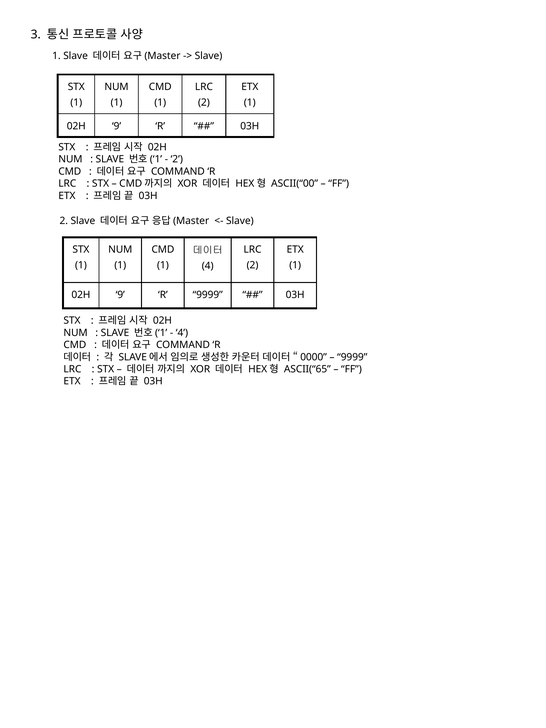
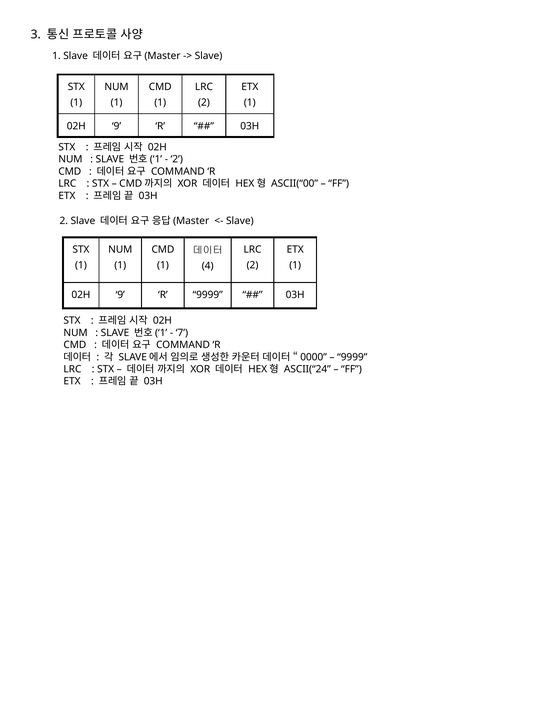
4: 4 -> 7 (182, 333)
ASCII(“65: ASCII(“65 -> ASCII(“24 (307, 369)
